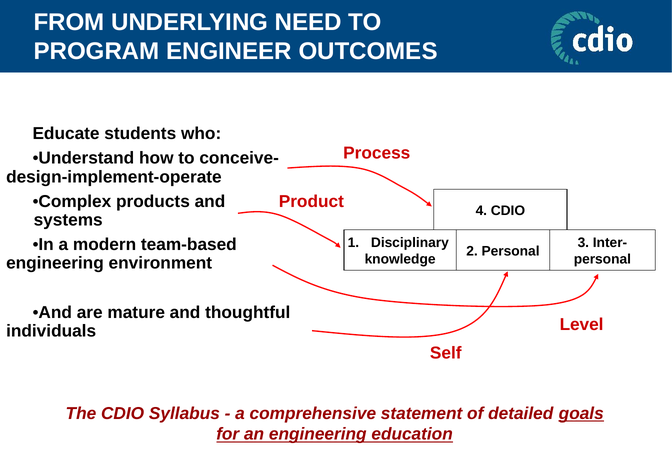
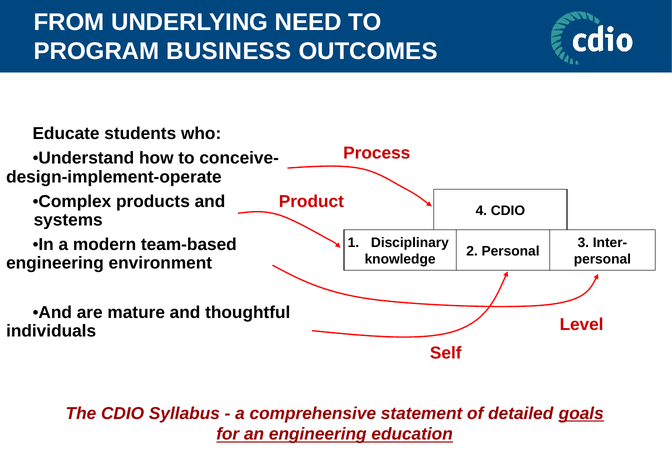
ENGINEER: ENGINEER -> BUSINESS (229, 51)
